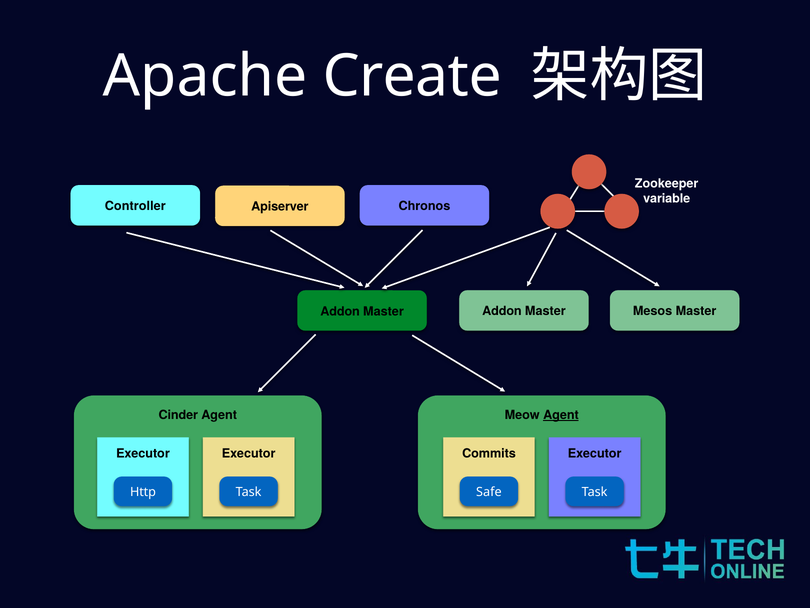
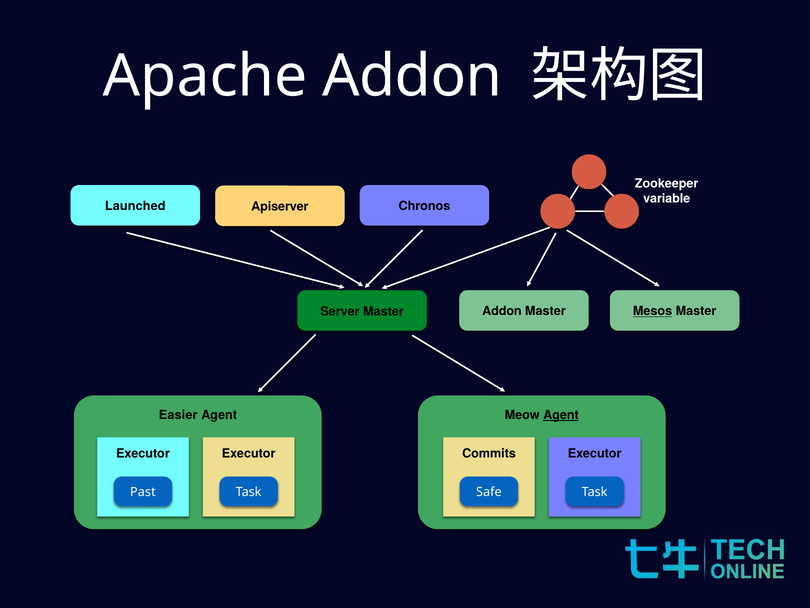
Apache Create: Create -> Addon (412, 76)
Controller: Controller -> Launched (135, 206)
Addon: Addon -> Server (340, 311)
Mesos underline: none -> present (653, 311)
Cinder: Cinder -> Easier (178, 415)
Http: Http -> Past (143, 492)
